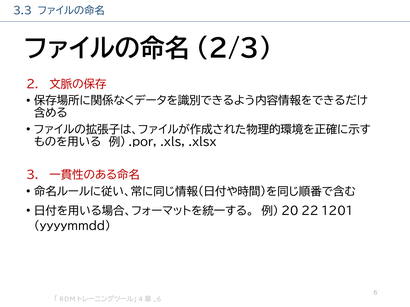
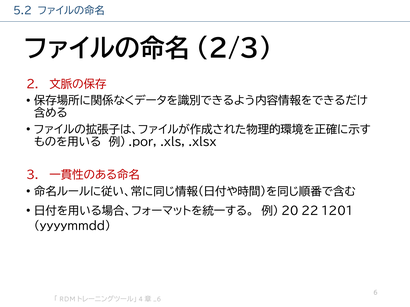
3.3: 3.3 -> 5.2 (22, 11)
